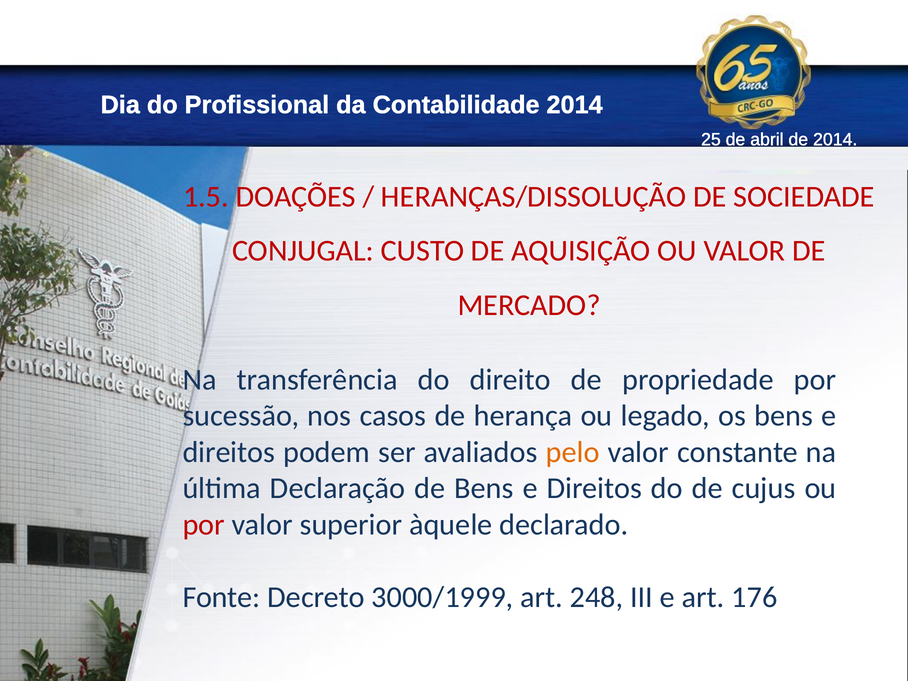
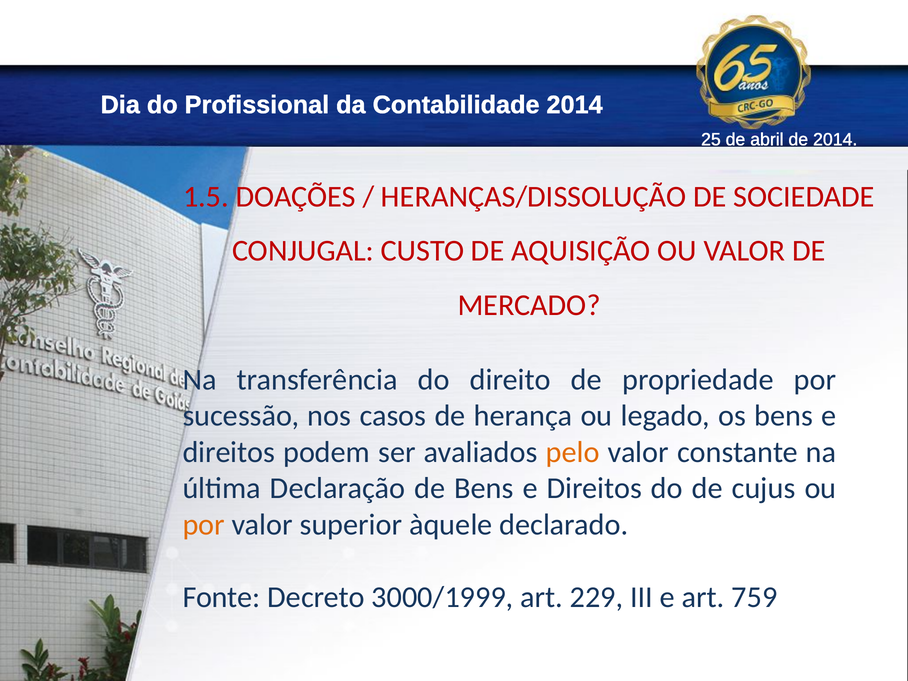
por colour: red -> orange (204, 525)
248: 248 -> 229 (597, 597)
176: 176 -> 759 (754, 597)
